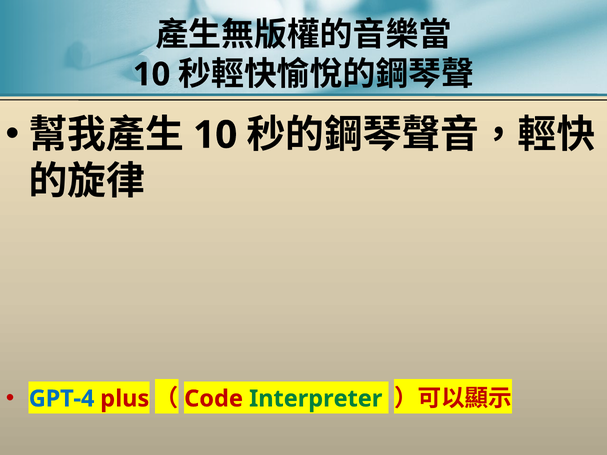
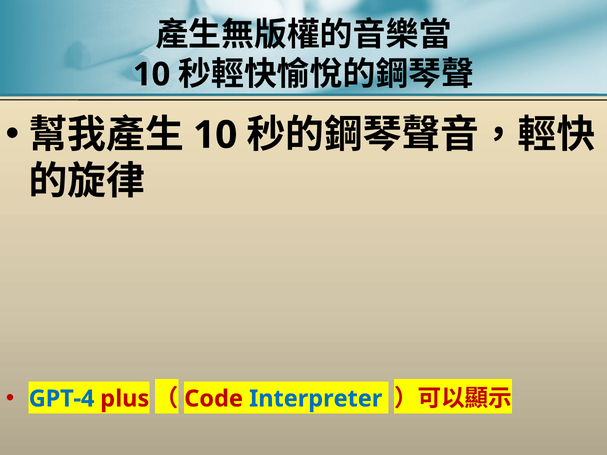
Interpreter colour: green -> blue (316, 399)
